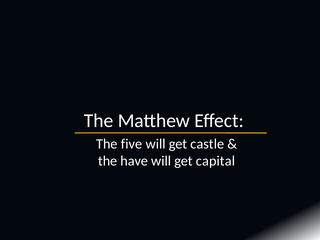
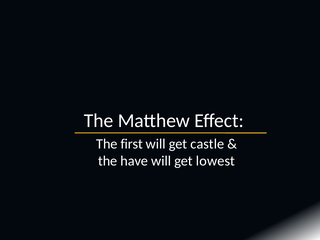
five: five -> first (132, 144)
capital: capital -> lowest (215, 161)
